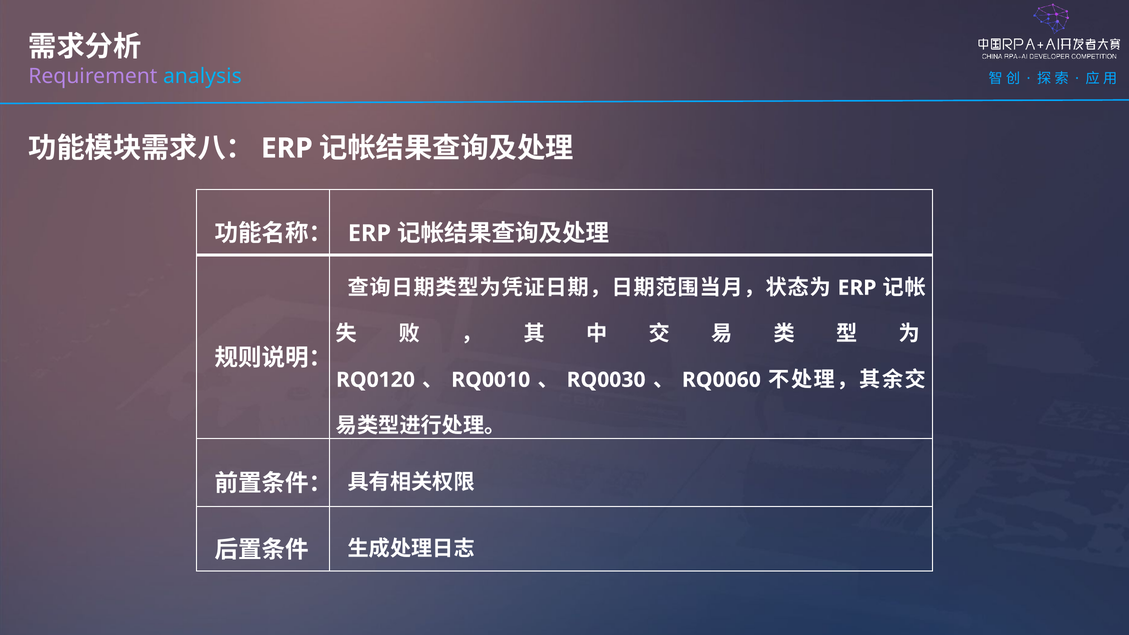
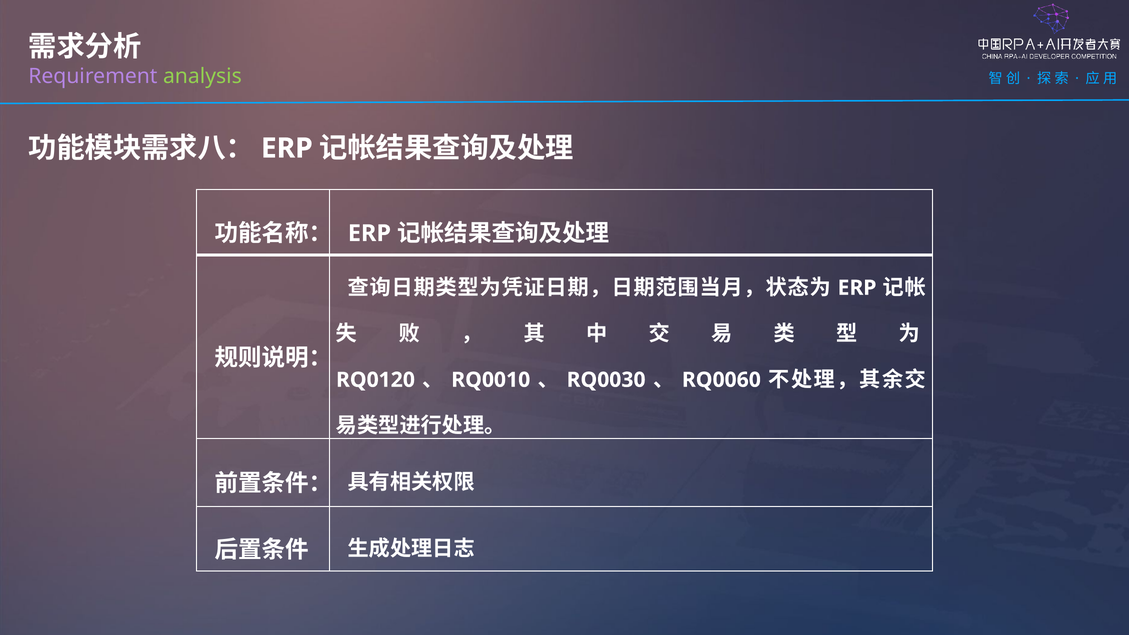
analysis colour: light blue -> light green (202, 76)
